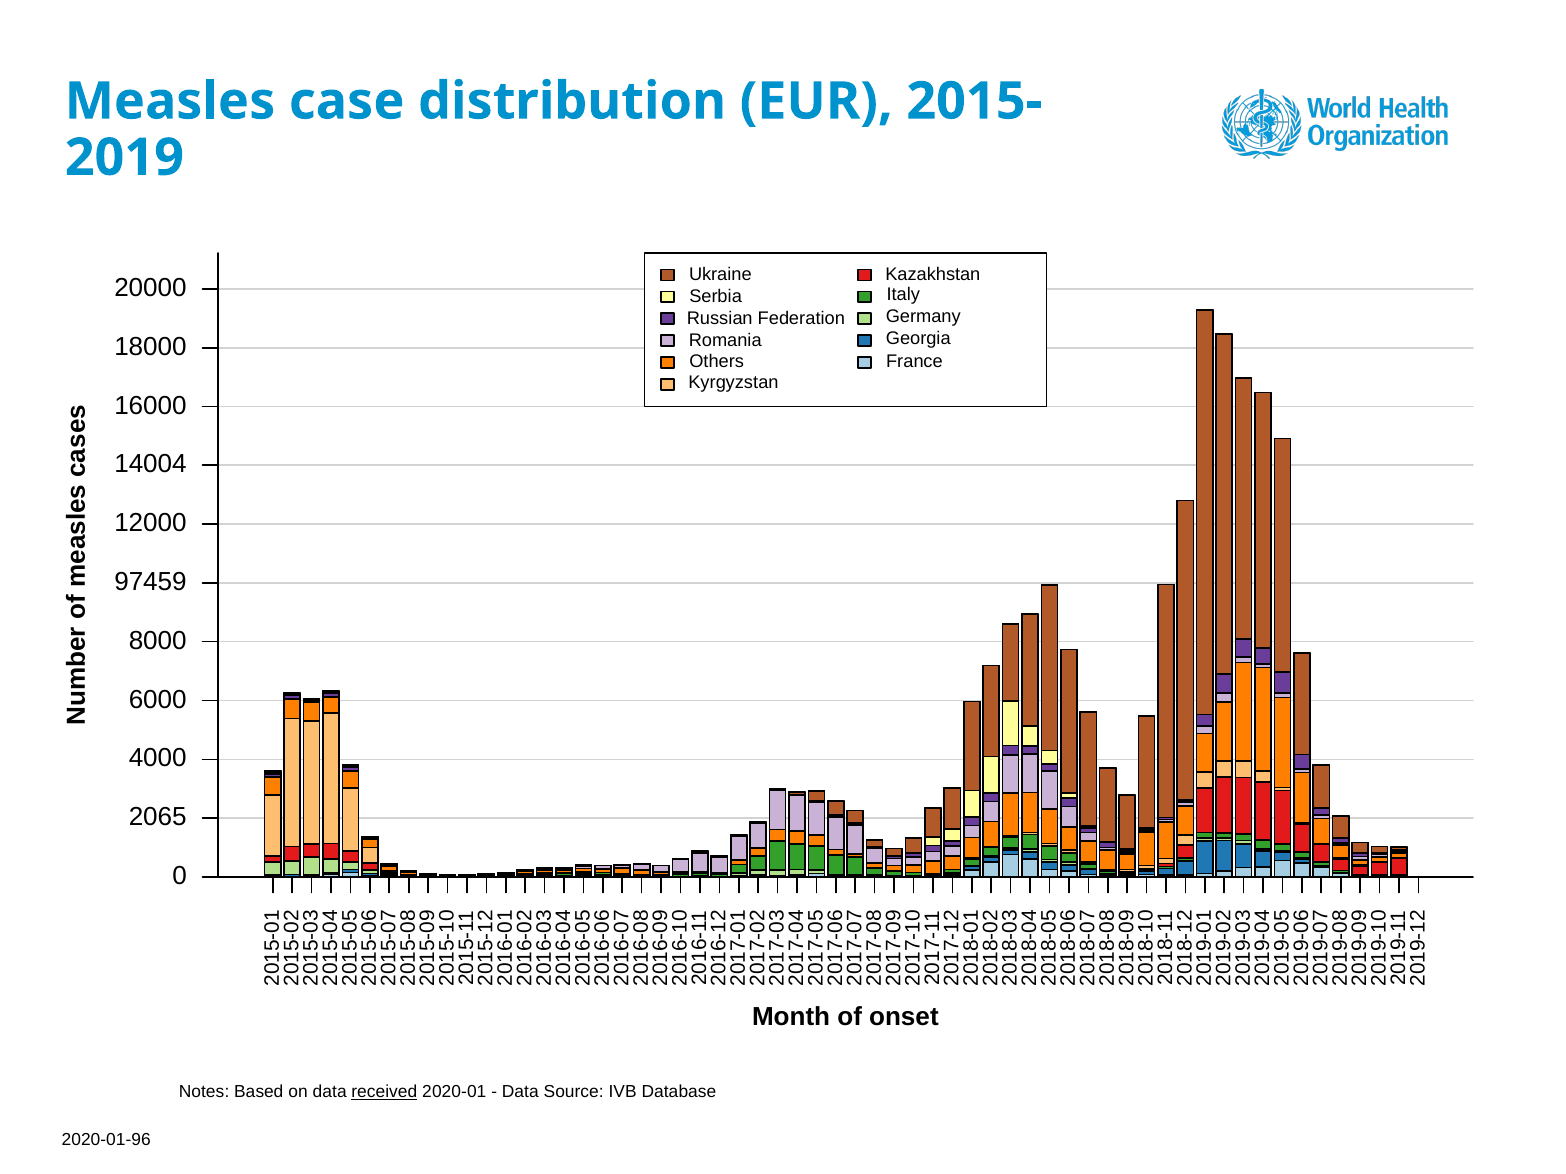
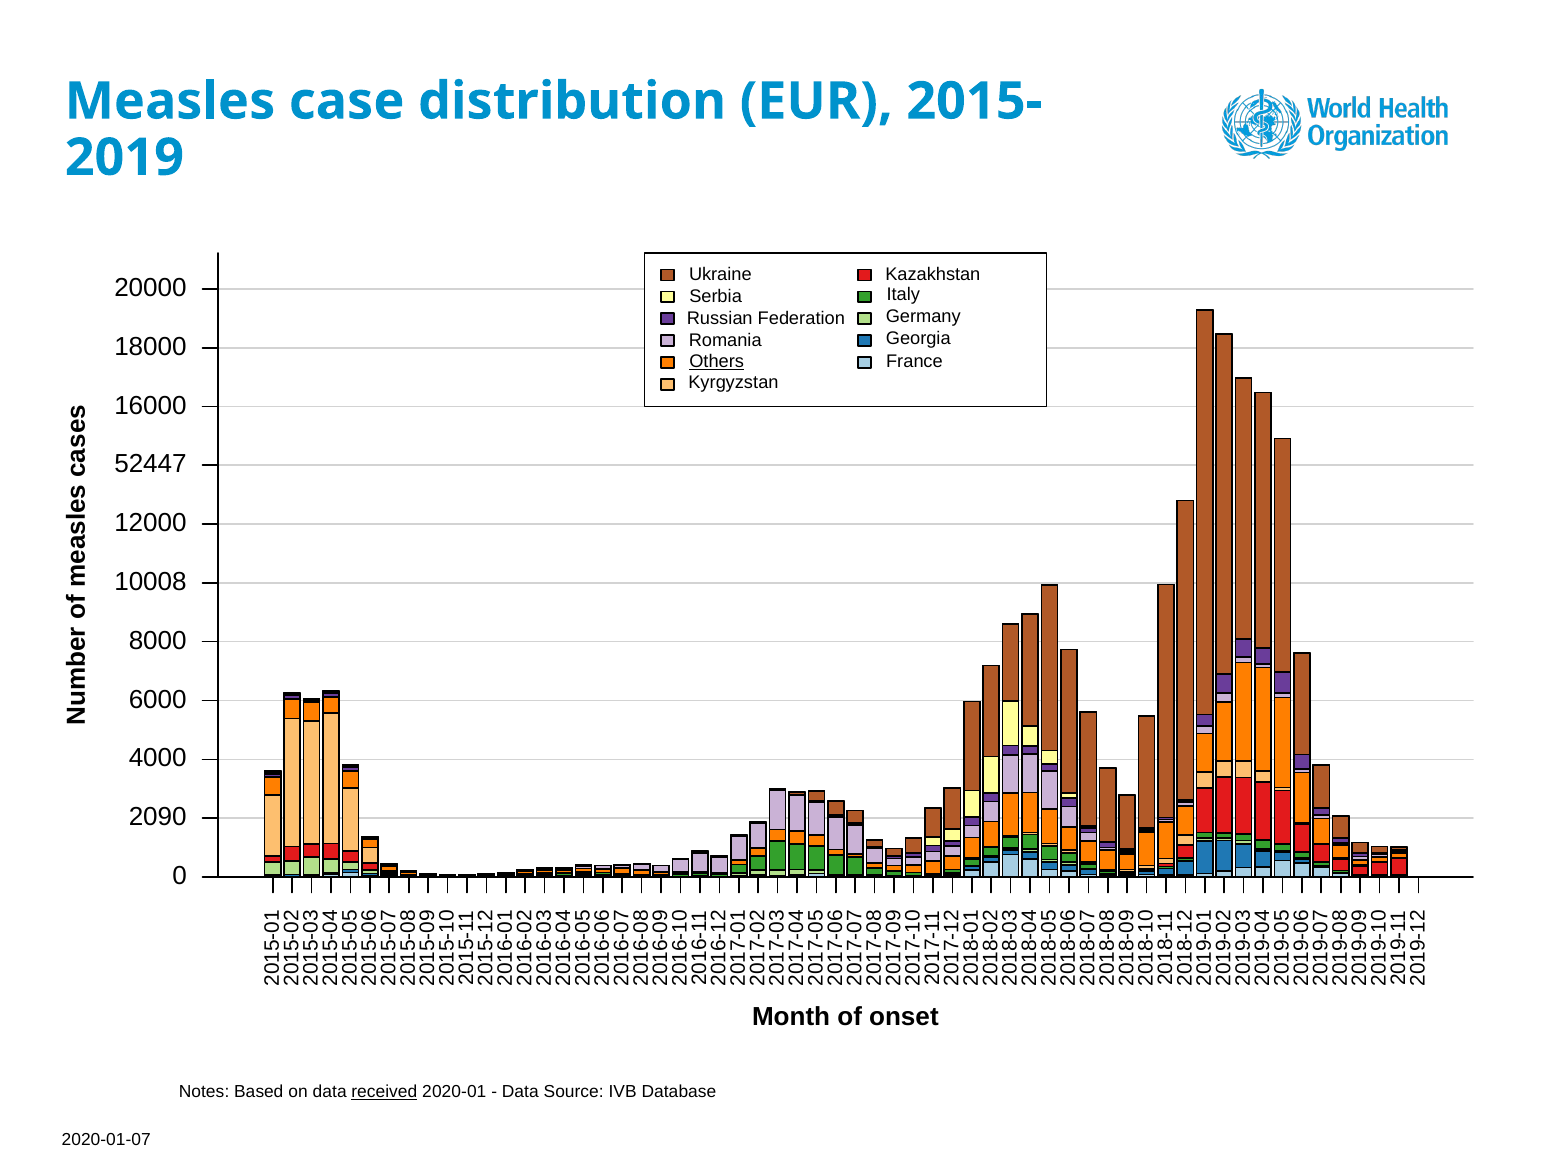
Others underline: none -> present (717, 362)
14004: 14004 -> 52447 (150, 465)
97459: 97459 -> 10008 (150, 582)
2065: 2065 -> 2090 (158, 817)
2020-01-96: 2020-01-96 -> 2020-01-07 (106, 1140)
